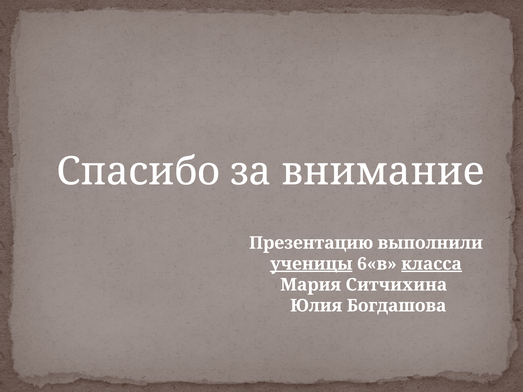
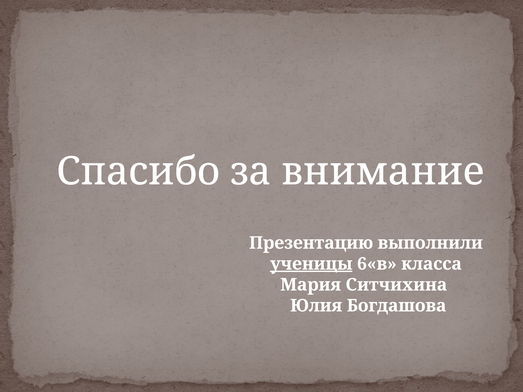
класса underline: present -> none (432, 264)
